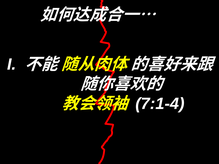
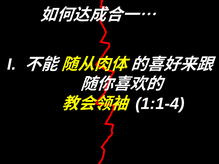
7:1-4: 7:1-4 -> 1:1-4 (160, 104)
